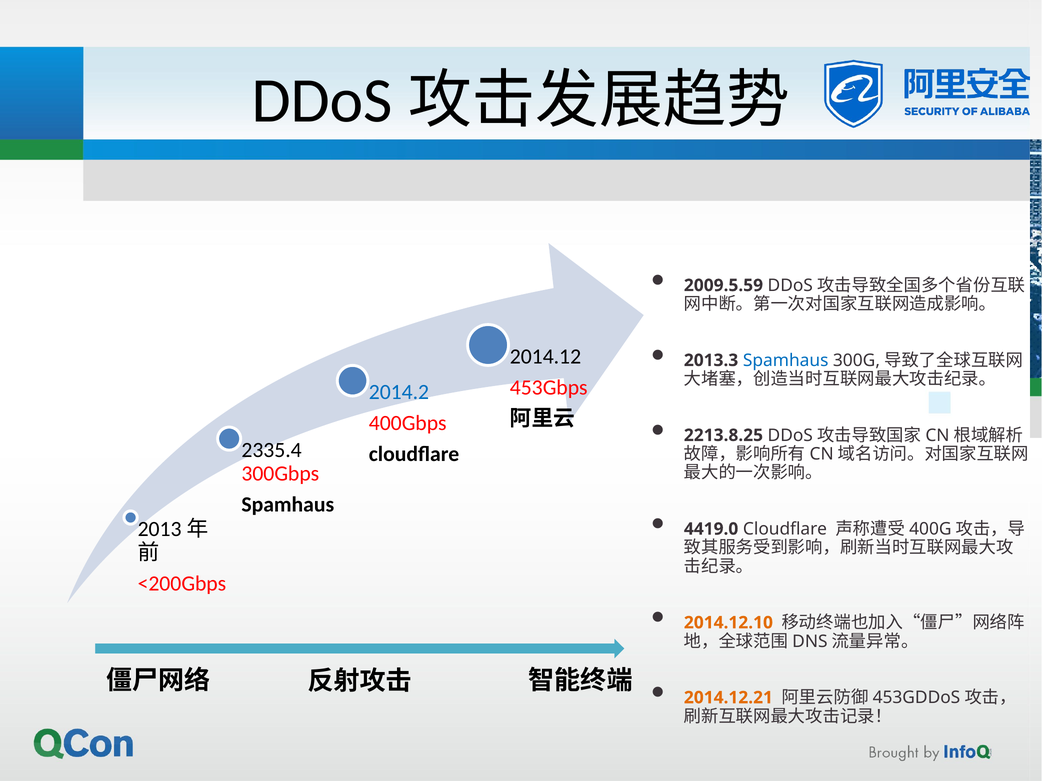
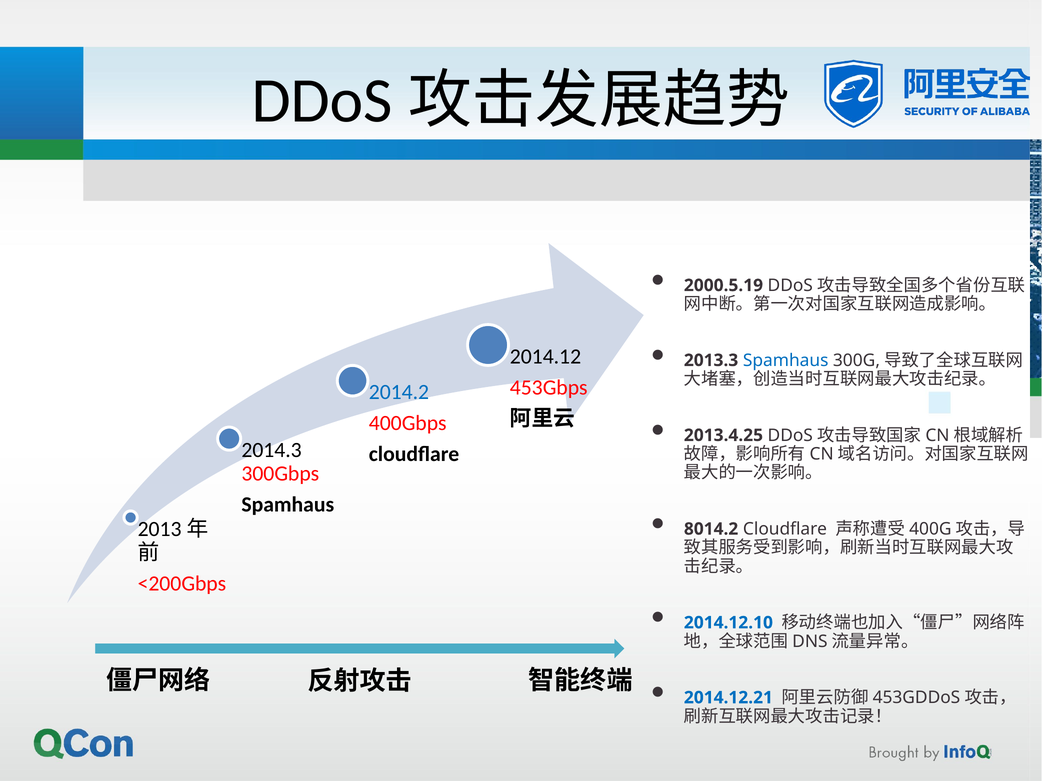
2009.5.59: 2009.5.59 -> 2000.5.19 (723, 286)
2213.8.25: 2213.8.25 -> 2013.4.25 (723, 436)
2335.4: 2335.4 -> 2014.3 (272, 450)
4419.0: 4419.0 -> 8014.2 (711, 529)
2014.12.10 colour: orange -> blue (728, 623)
2014.12.21 colour: orange -> blue (728, 698)
